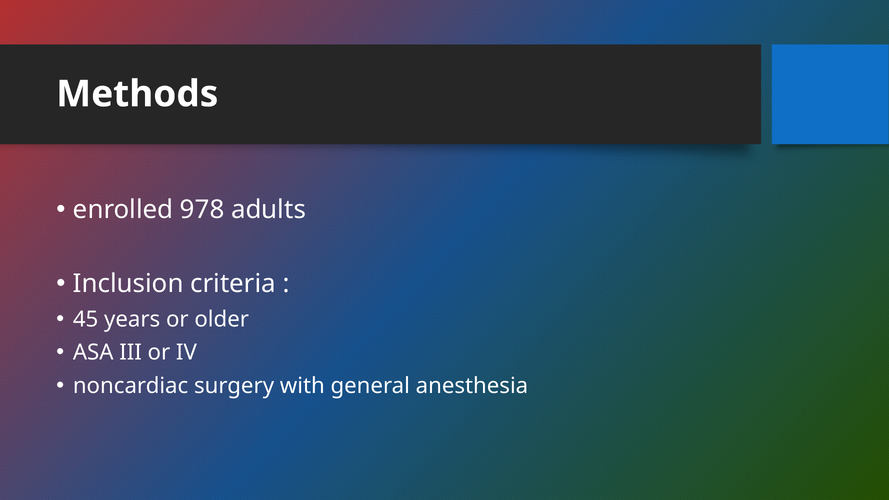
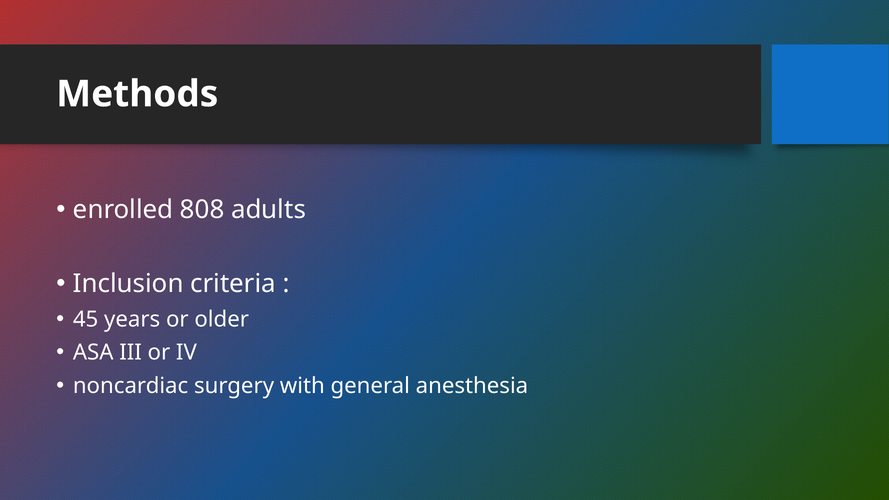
978: 978 -> 808 (202, 210)
